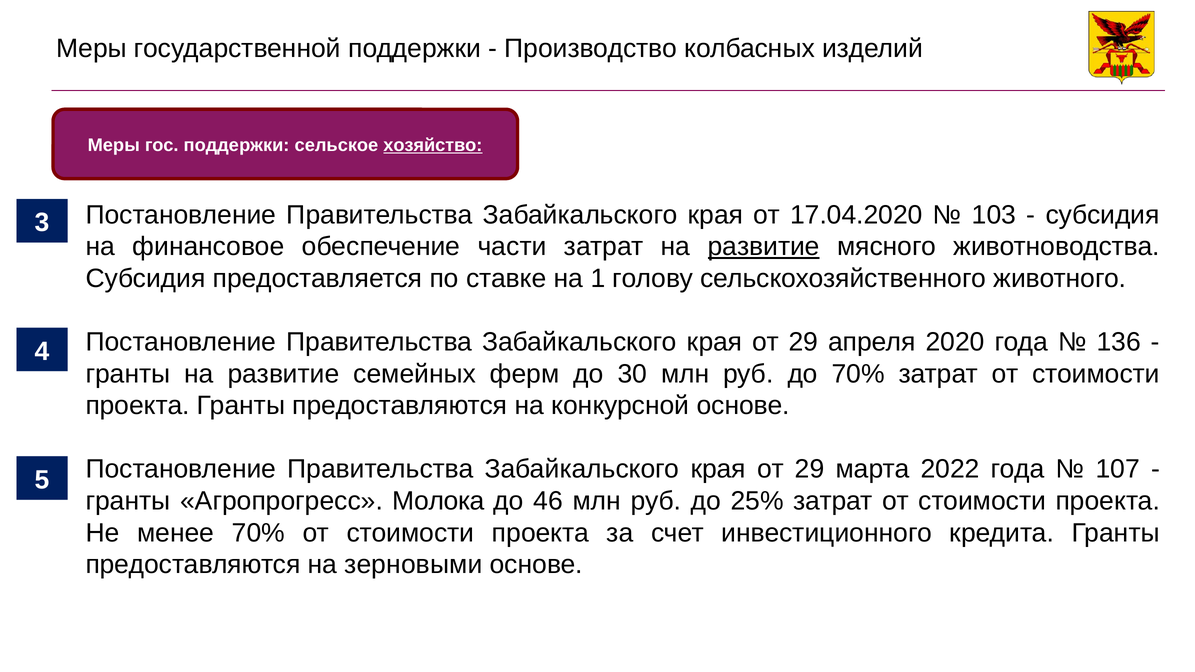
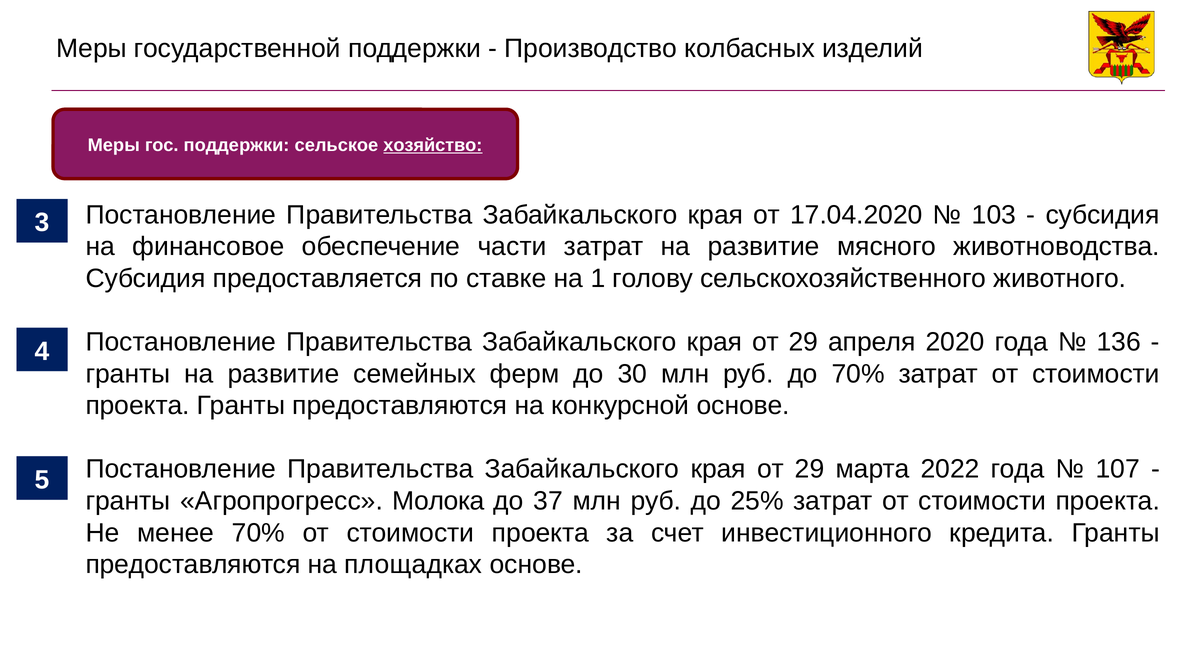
развитие underline: present -> none (764, 247)
46: 46 -> 37 (548, 501)
зерновыми: зерновыми -> площадках (413, 565)
